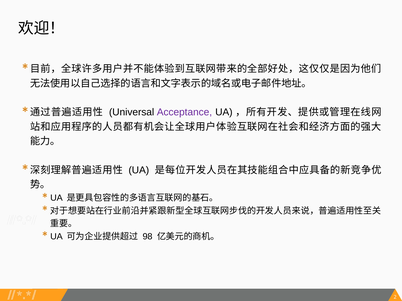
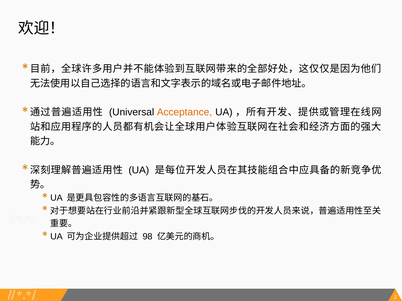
Acceptance colour: purple -> orange (184, 113)
